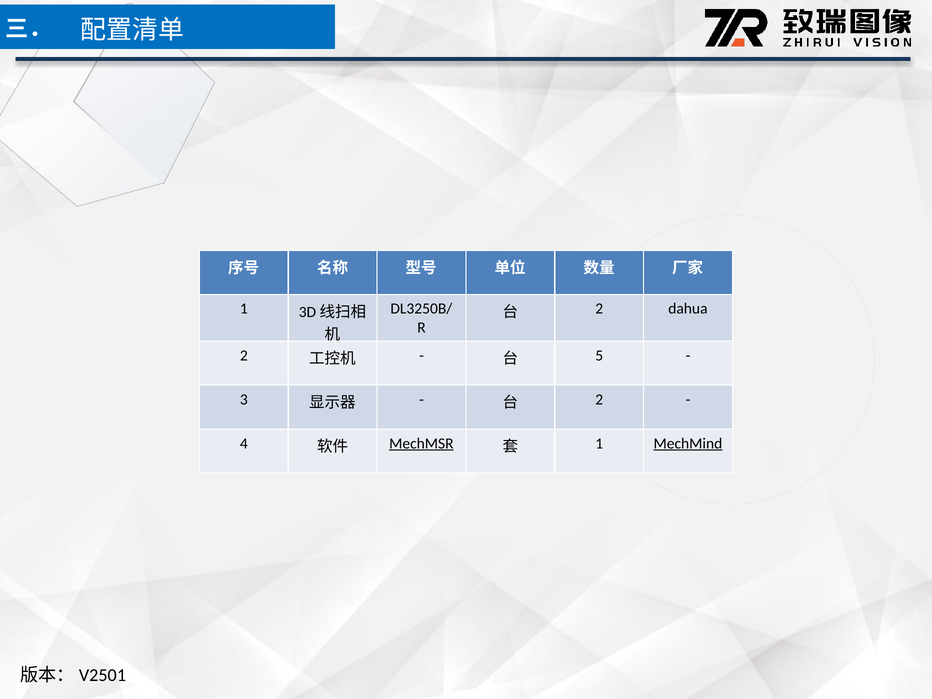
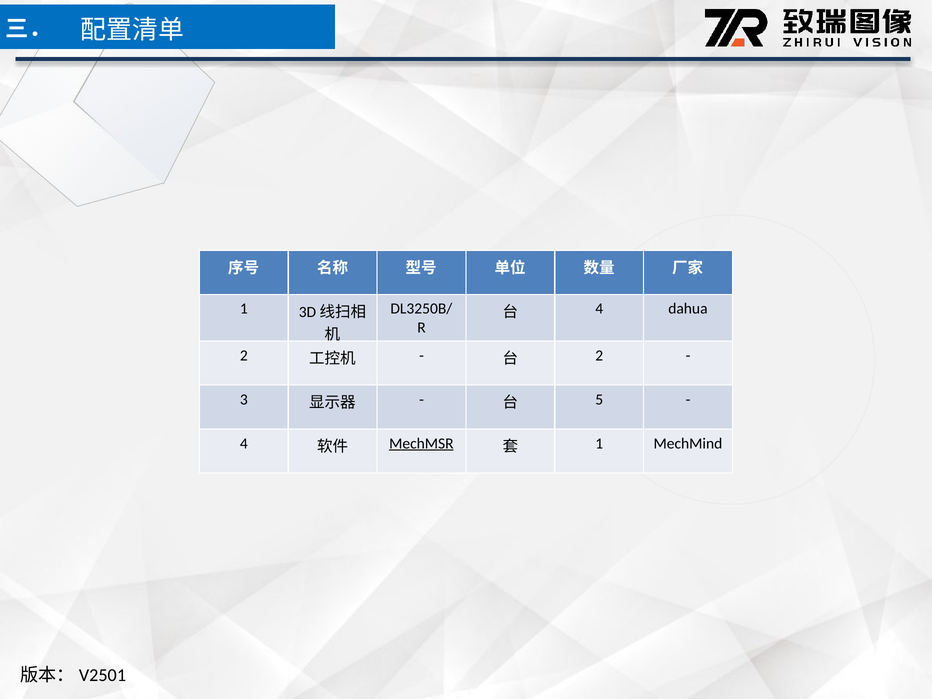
2: 2 -> 4 (599, 309)
5: 5 -> 2 (599, 355)
2: 2 -> 5 (599, 399)
MechMind underline: present -> none (688, 443)
